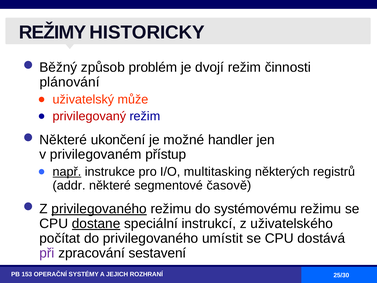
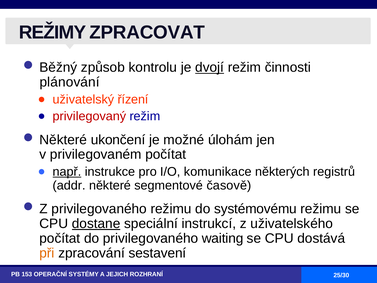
HISTORICKY: HISTORICKY -> ZPRACOVAT (147, 32)
problém: problém -> kontrolu (153, 67)
dvojí underline: none -> present (210, 67)
může: může -> řízení (133, 99)
handler: handler -> úlohám (230, 140)
privilegovaném přístup: přístup -> počítat (166, 154)
multitasking: multitasking -> komunikace (218, 172)
privilegovaného underline: present -> none (99, 209)
umístit: umístit -> waiting (223, 238)
při colour: purple -> orange (47, 253)
